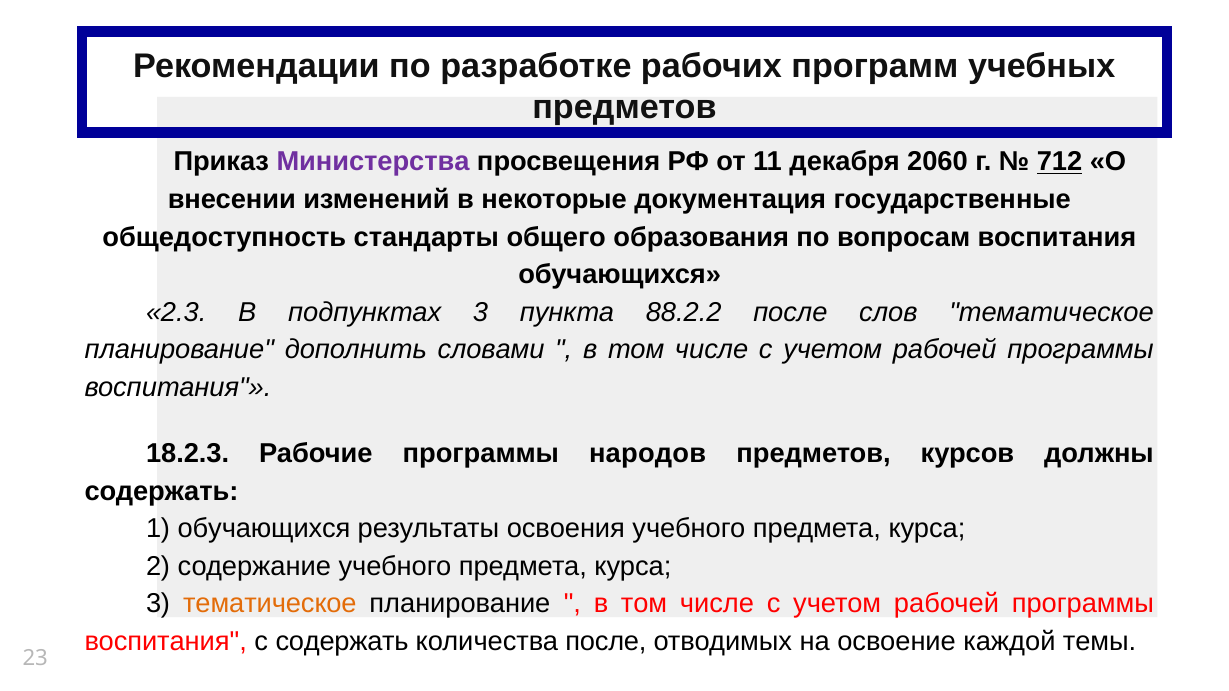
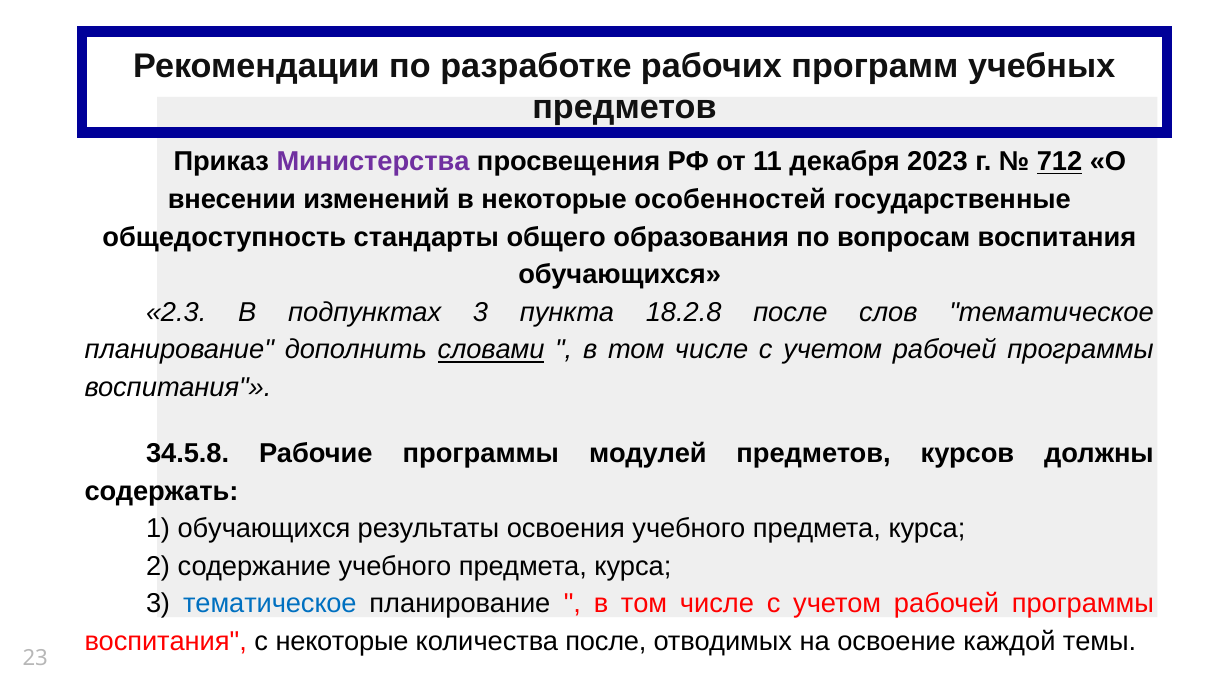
2060: 2060 -> 2023 (937, 162)
документация: документация -> особенностей (730, 200)
88.2.2: 88.2.2 -> 18.2.8 (684, 313)
словами underline: none -> present (491, 350)
18.2.3: 18.2.3 -> 34.5.8 (188, 454)
народов: народов -> модулей (648, 454)
тематическое colour: orange -> blue (270, 604)
с содержать: содержать -> некоторые (342, 642)
